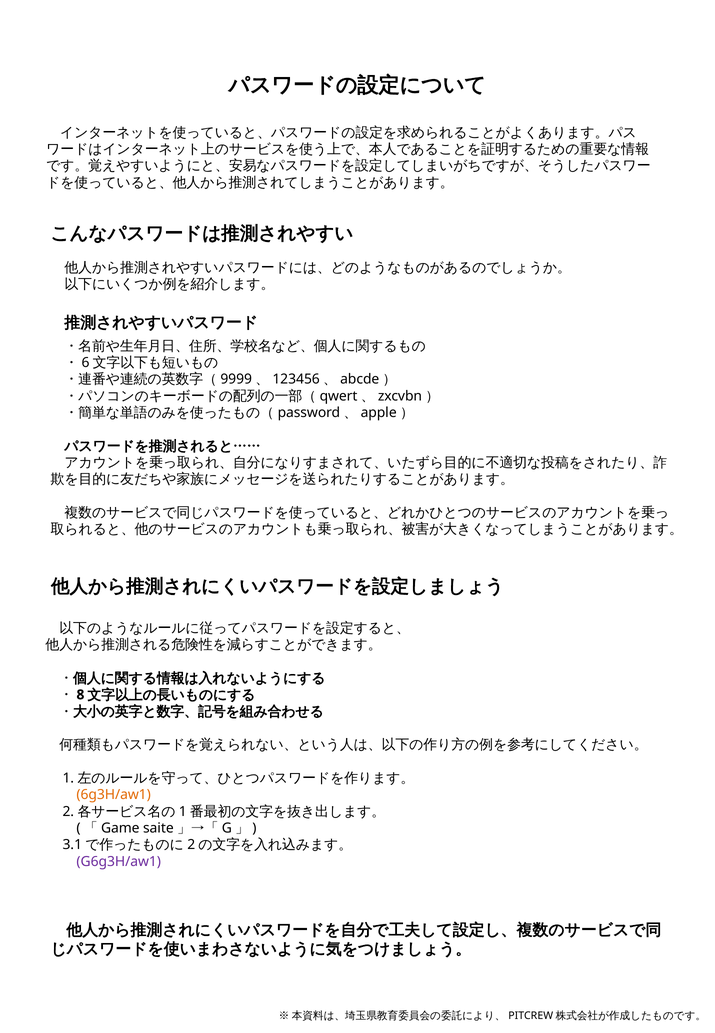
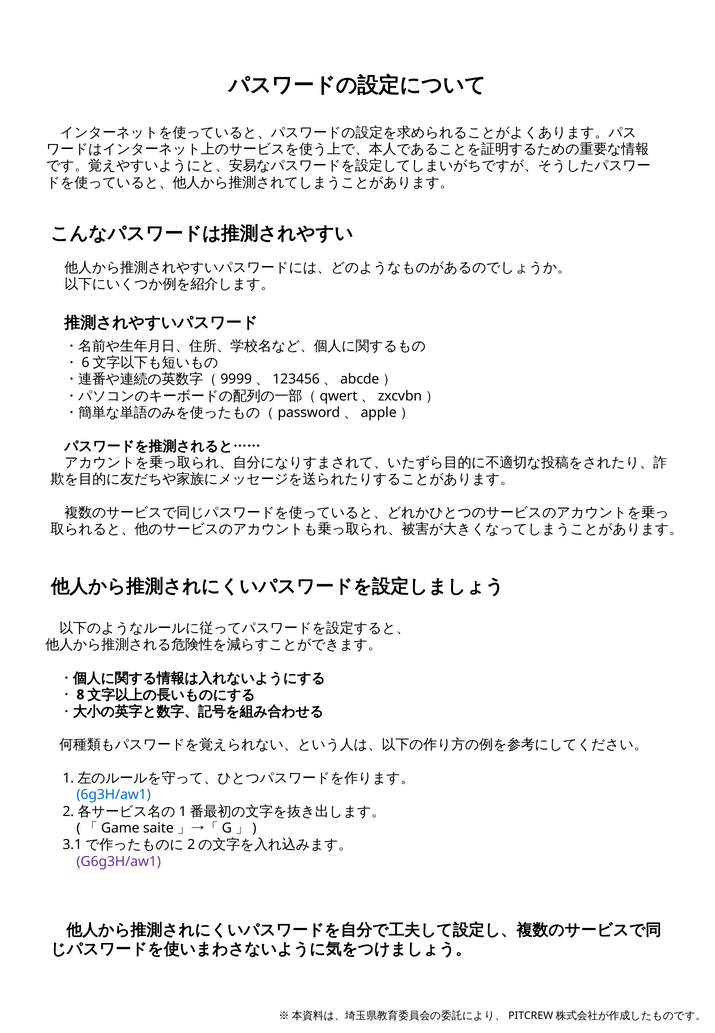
6g3H/aw1 colour: orange -> blue (114, 795)
